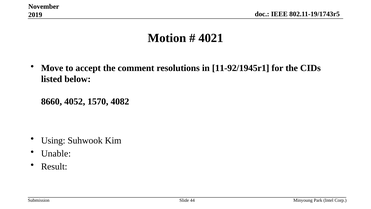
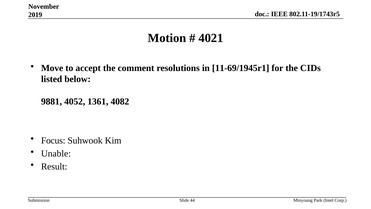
11-92/1945r1: 11-92/1945r1 -> 11-69/1945r1 (241, 68)
8660: 8660 -> 9881 (52, 101)
1570: 1570 -> 1361 (98, 101)
Using: Using -> Focus (53, 140)
